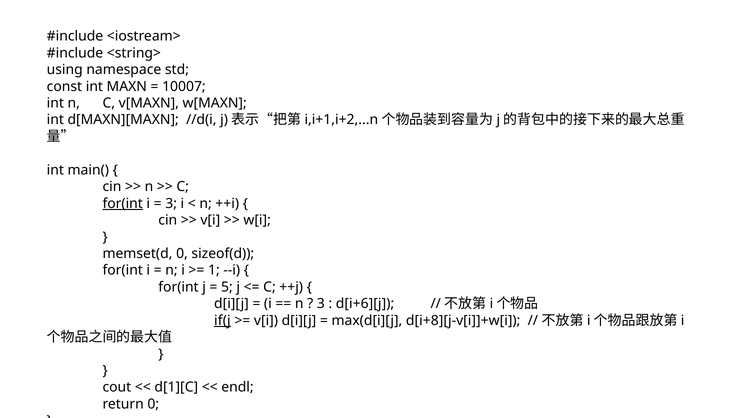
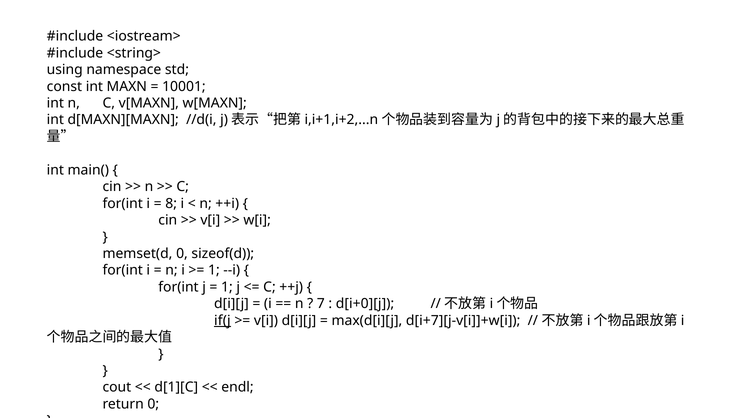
10007: 10007 -> 10001 (184, 87)
for(int underline: present -> none (123, 204)
3: 3 -> 8 (171, 204)
5: 5 -> 1 (227, 287)
3: 3 -> 7 (321, 304)
d[i+6][j: d[i+6][j -> d[i+0][j (365, 304)
d[i+8][j-v[i]]+w[i: d[i+8][j-v[i]]+w[i -> d[i+7][j-v[i]]+w[i (463, 321)
